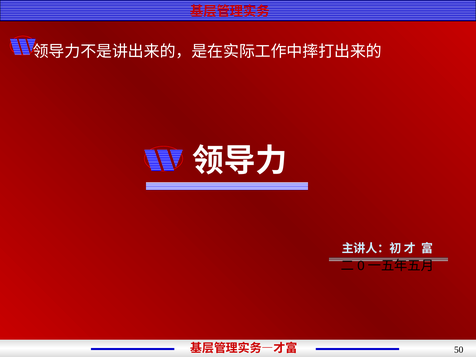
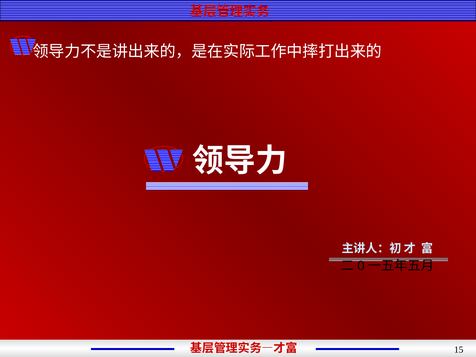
50: 50 -> 15 (459, 350)
